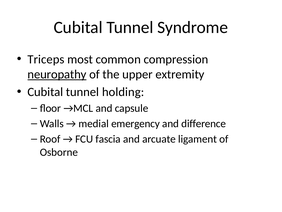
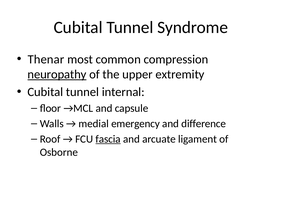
Triceps: Triceps -> Thenar (46, 59)
holding: holding -> internal (123, 92)
fascia underline: none -> present (108, 139)
